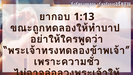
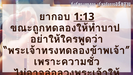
1:13 underline: none -> present (84, 17)
